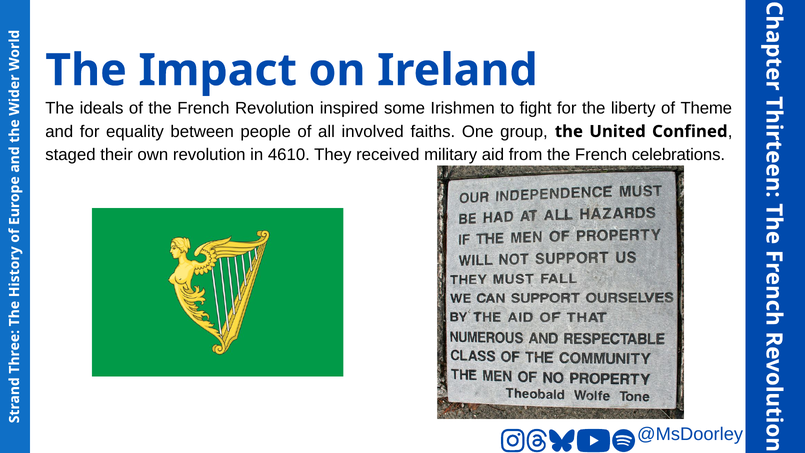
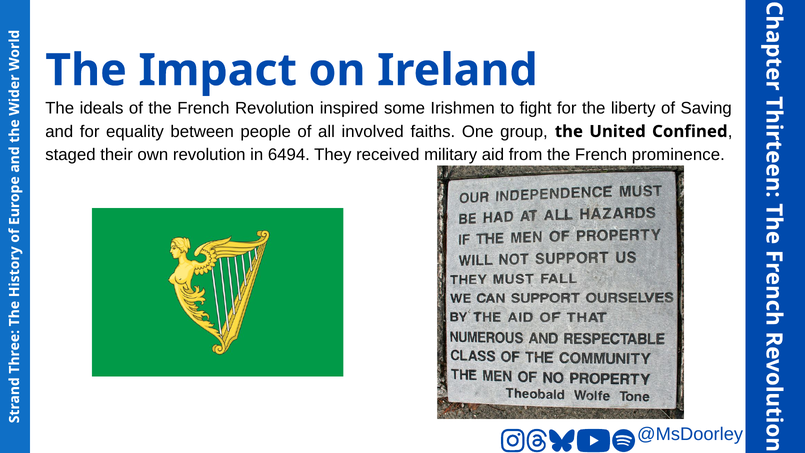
Theme: Theme -> Saving (706, 108)
4610: 4610 -> 6494 (289, 155)
celebrations: celebrations -> prominence (678, 155)
